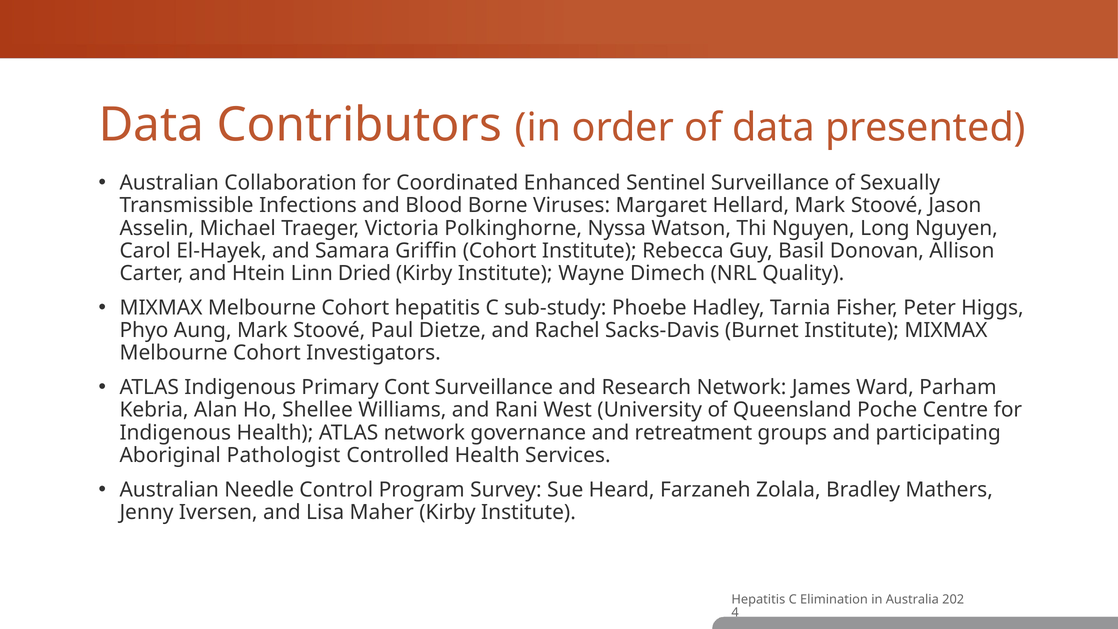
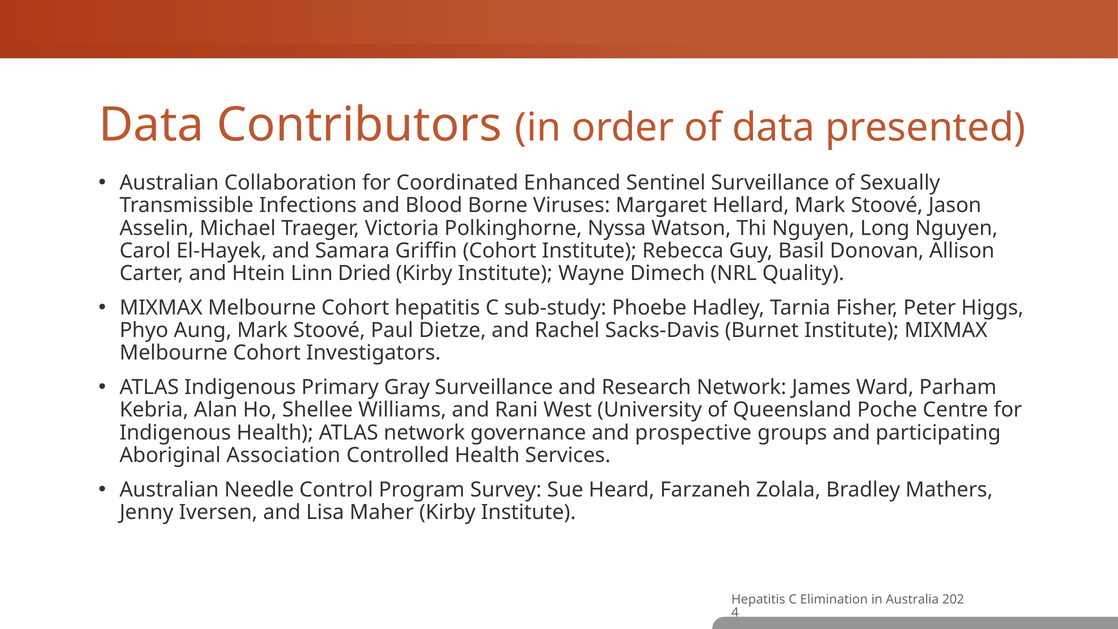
Cont: Cont -> Gray (407, 387)
retreatment: retreatment -> prospective (693, 433)
Pathologist: Pathologist -> Association (283, 455)
